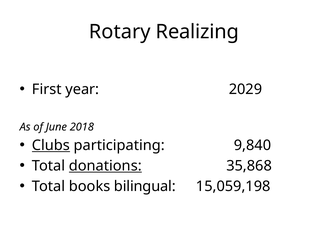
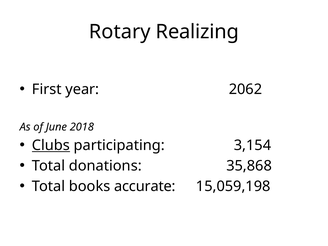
2029: 2029 -> 2062 (245, 89)
9,840: 9,840 -> 3,154 (253, 145)
donations underline: present -> none (105, 166)
bilingual: bilingual -> accurate (145, 186)
